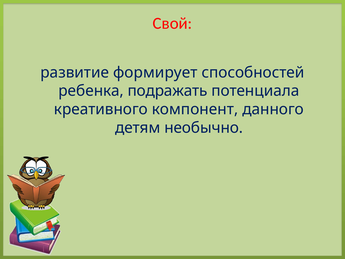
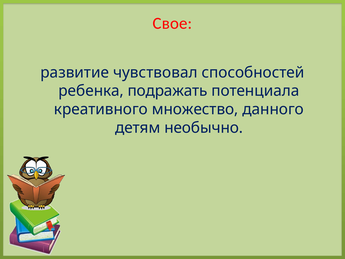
Свой: Свой -> Свое (172, 23)
формирует: формирует -> чувствовал (155, 72)
компонент: компонент -> множество (195, 109)
